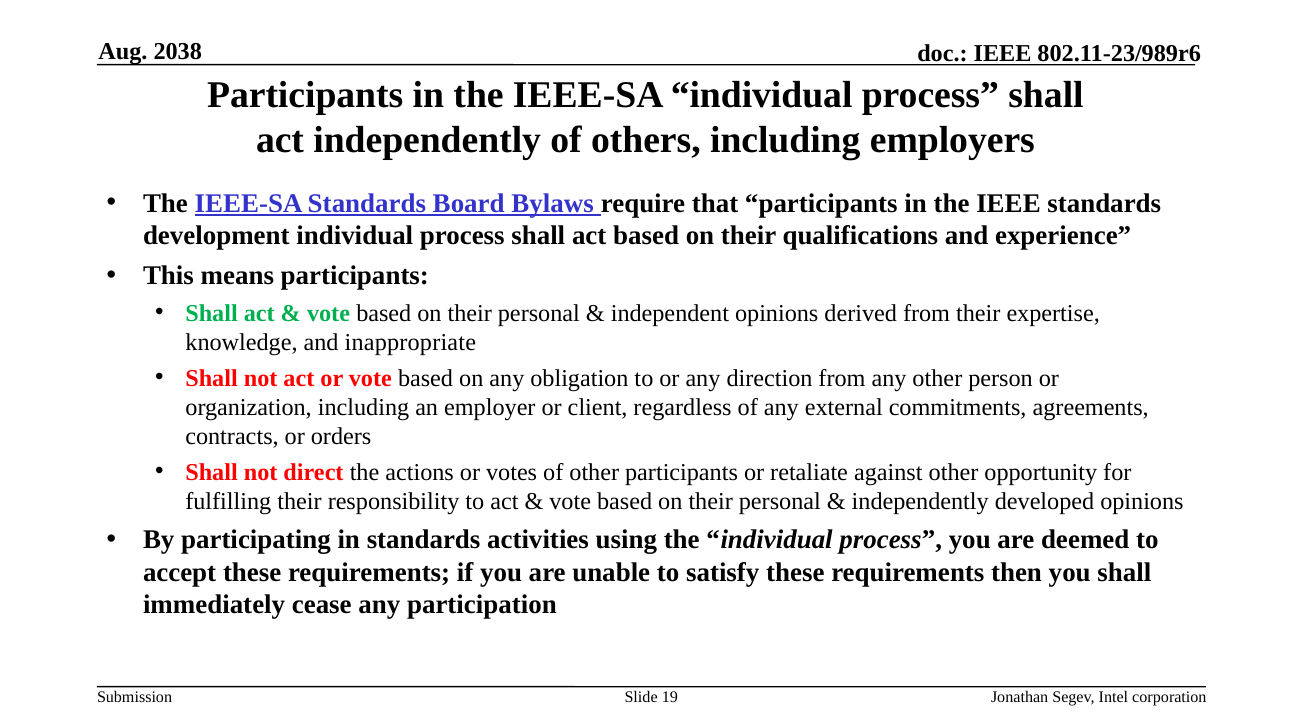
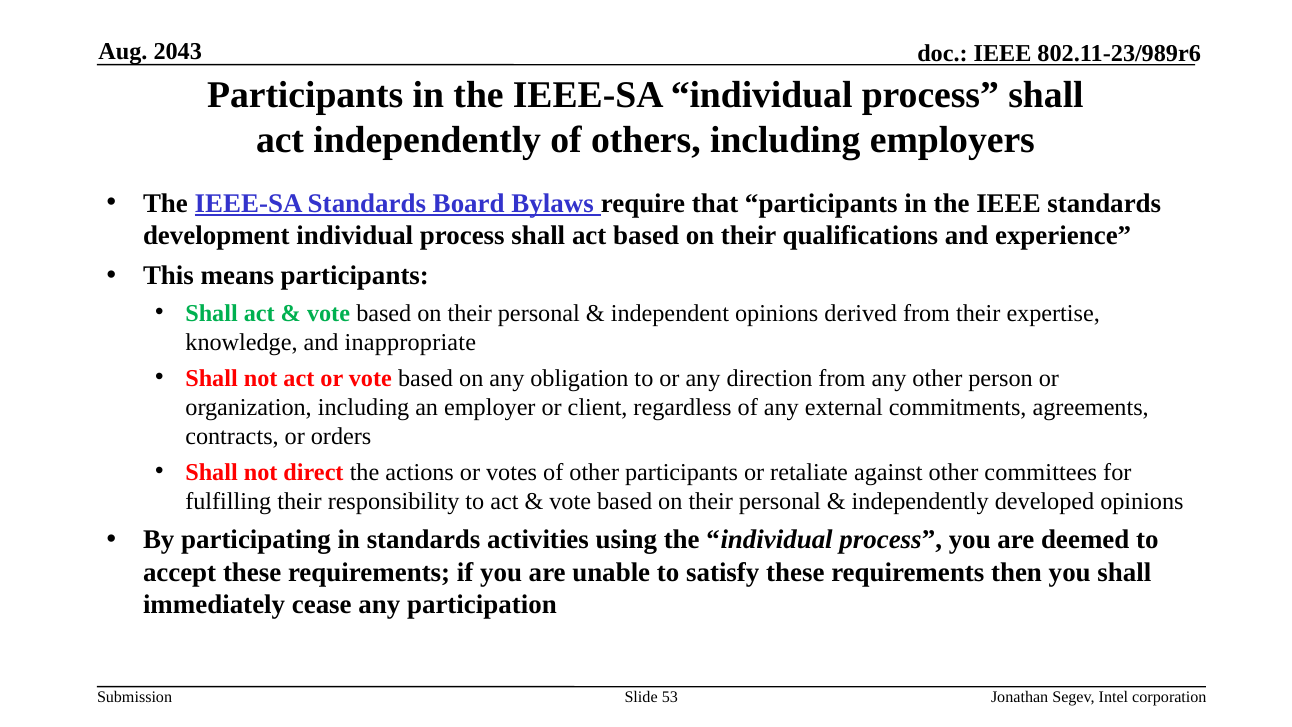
2038: 2038 -> 2043 (178, 51)
opportunity: opportunity -> committees (1041, 472)
19: 19 -> 53 (670, 697)
